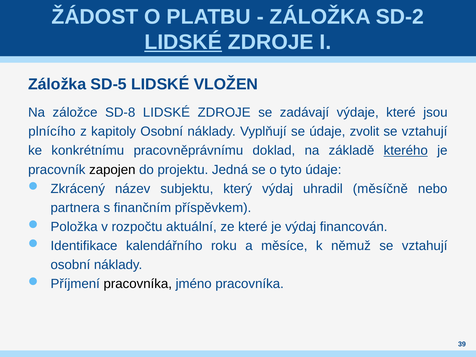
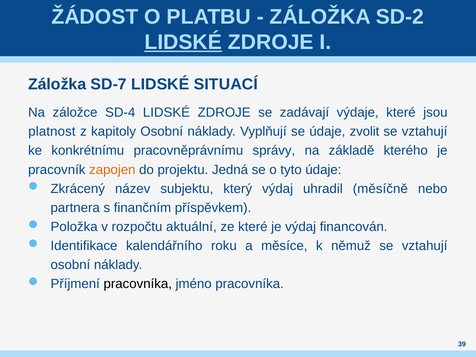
SD-5: SD-5 -> SD-7 (109, 84)
VLOŽEN: VLOŽEN -> SITUACÍ (226, 84)
SD-8: SD-8 -> SD-4 (120, 113)
plnícího: plnícího -> platnost (52, 132)
doklad: doklad -> správy (274, 151)
kterého underline: present -> none (406, 151)
zapojen colour: black -> orange (112, 170)
